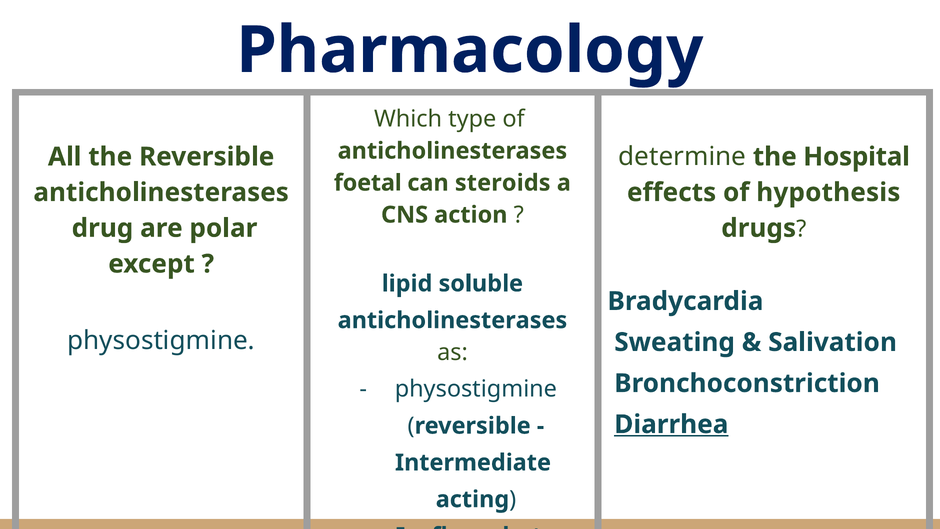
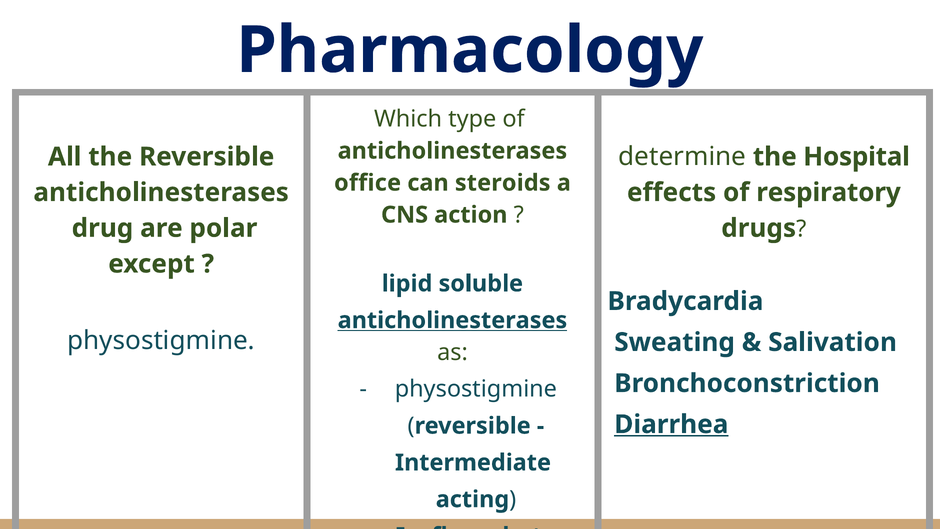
foetal: foetal -> office (368, 183)
hypothesis: hypothesis -> respiratory (828, 192)
anticholinesterases underline: none -> present (452, 320)
